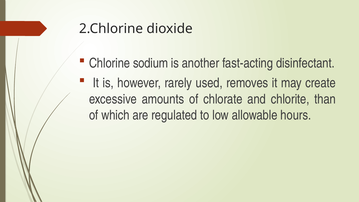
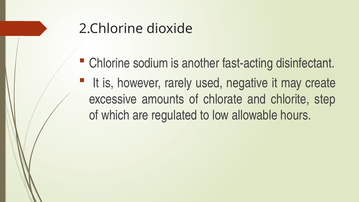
removes: removes -> negative (247, 83)
than: than -> step (325, 99)
